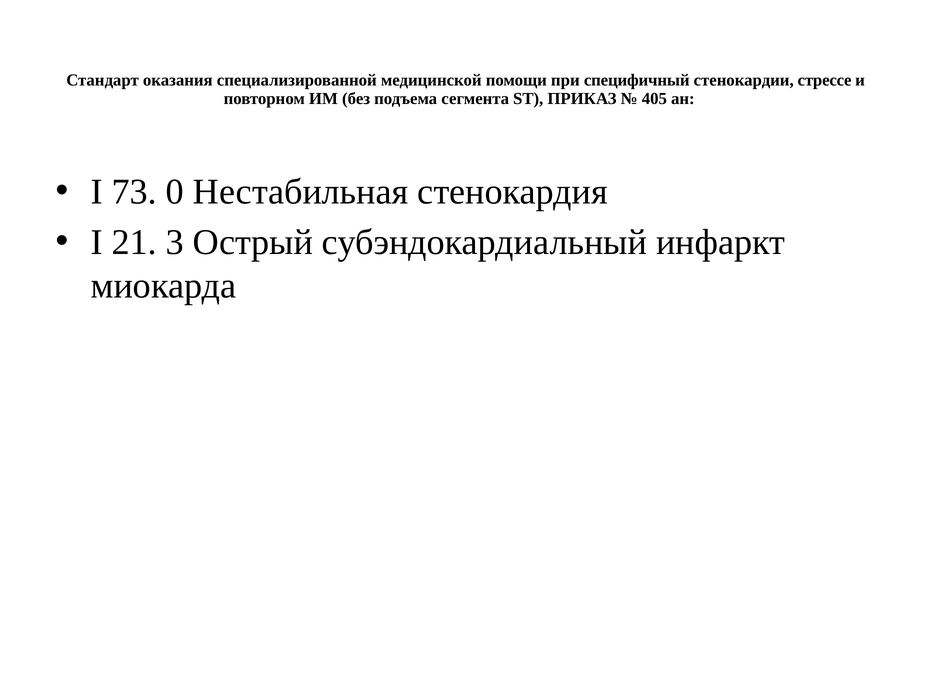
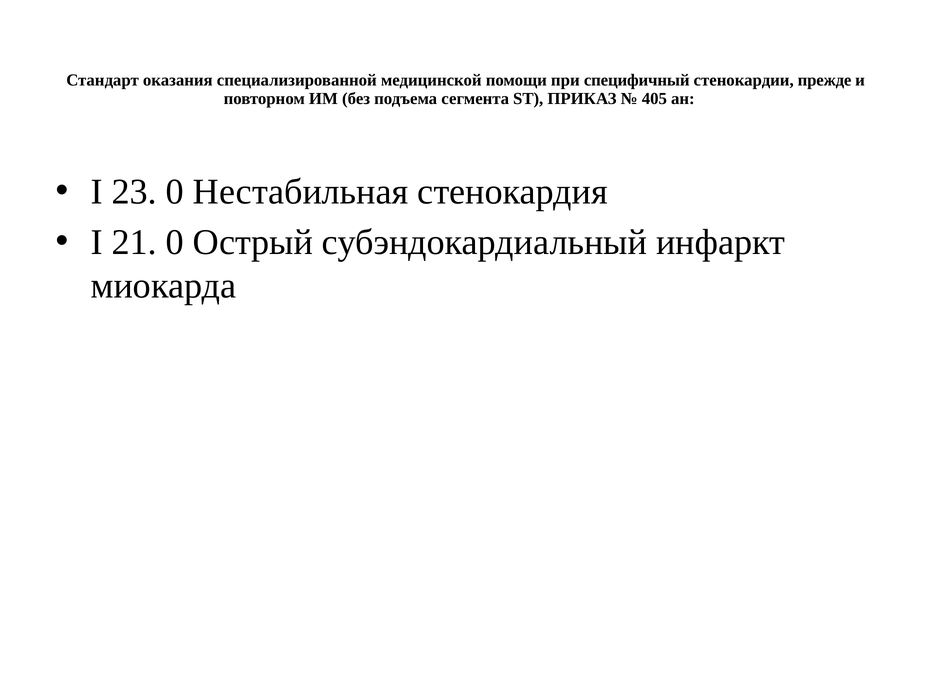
стрессе: стрессе -> прежде (825, 80)
73: 73 -> 23 (134, 192)
21 3: 3 -> 0 (175, 243)
